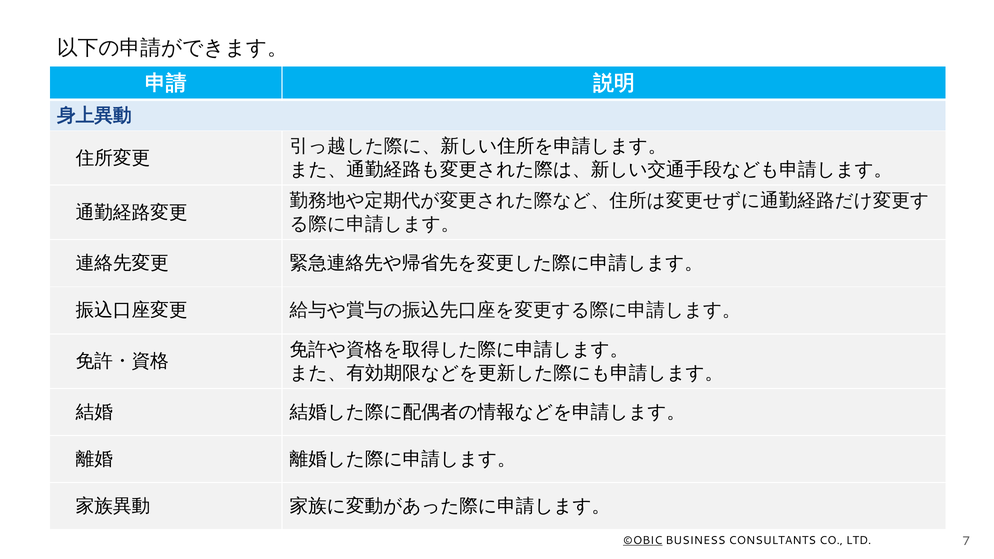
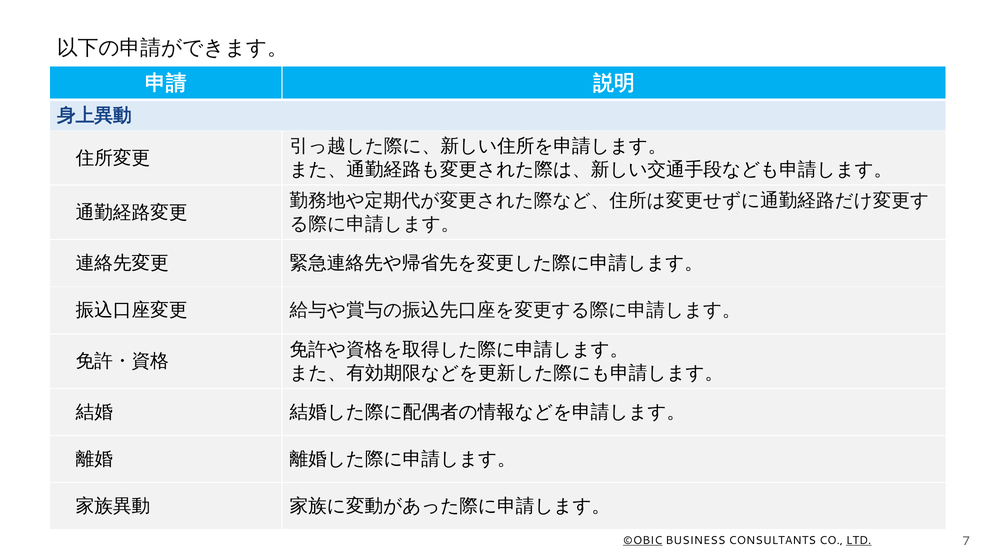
LTD underline: none -> present (859, 541)
